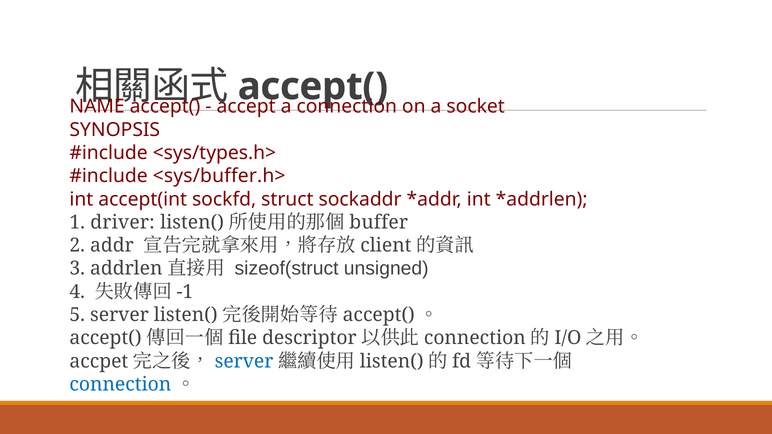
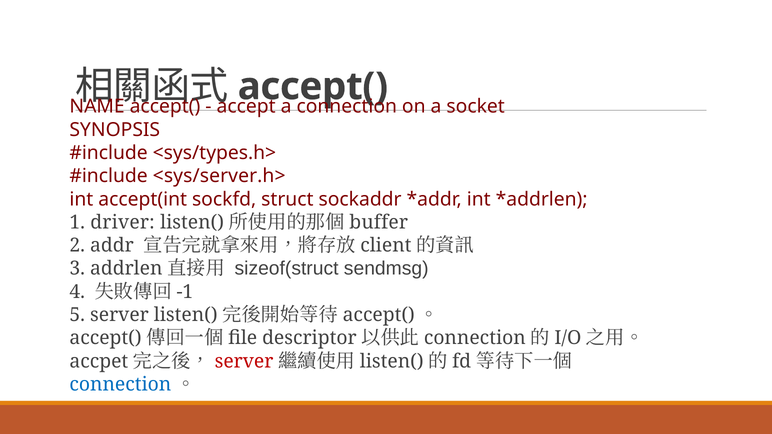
<sys/buffer.h>: <sys/buffer.h> -> <sys/server.h> (219, 176)
unsigned: unsigned -> sendmsg (386, 269)
server colour: blue -> red (244, 361)
